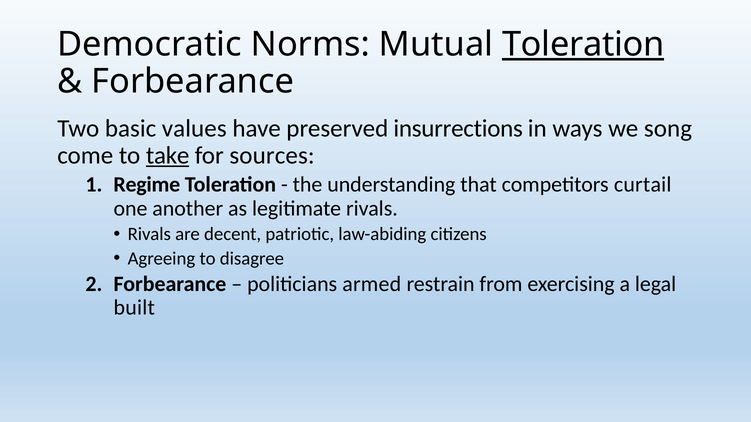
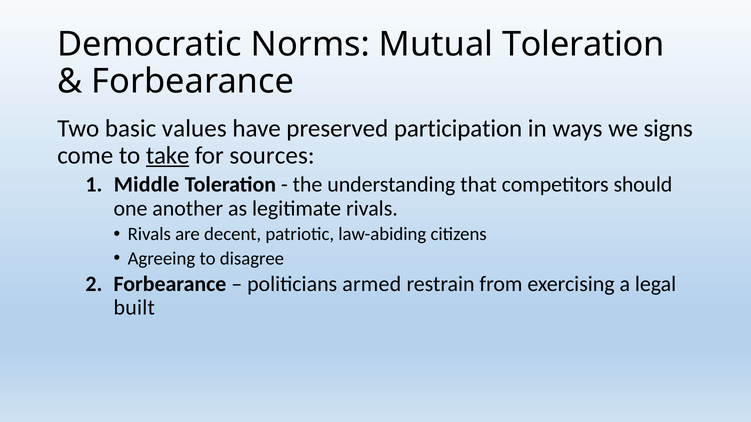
Toleration underline: present -> none (583, 45)
insurrections: insurrections -> participation (458, 129)
song: song -> signs (668, 129)
Regime: Regime -> Middle (147, 185)
curtail: curtail -> should (643, 185)
